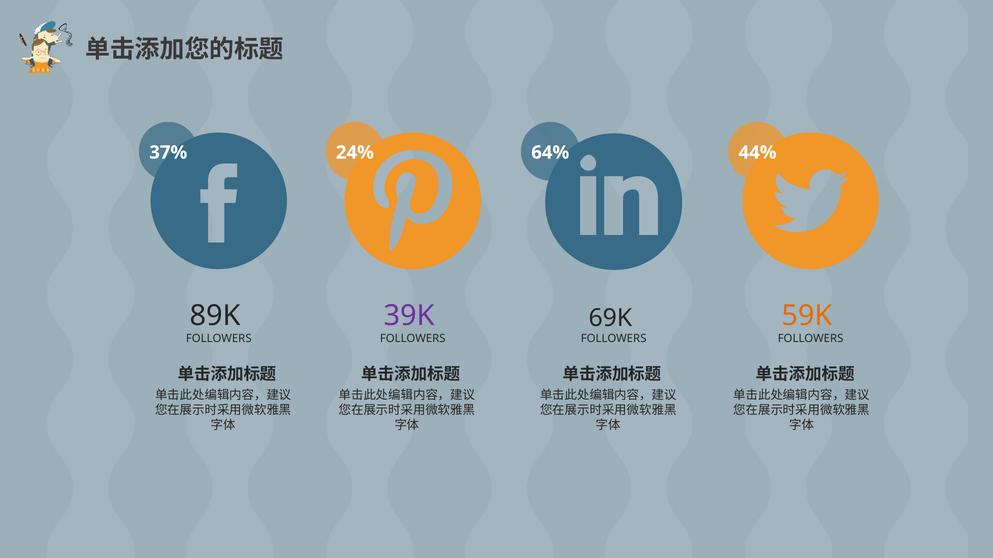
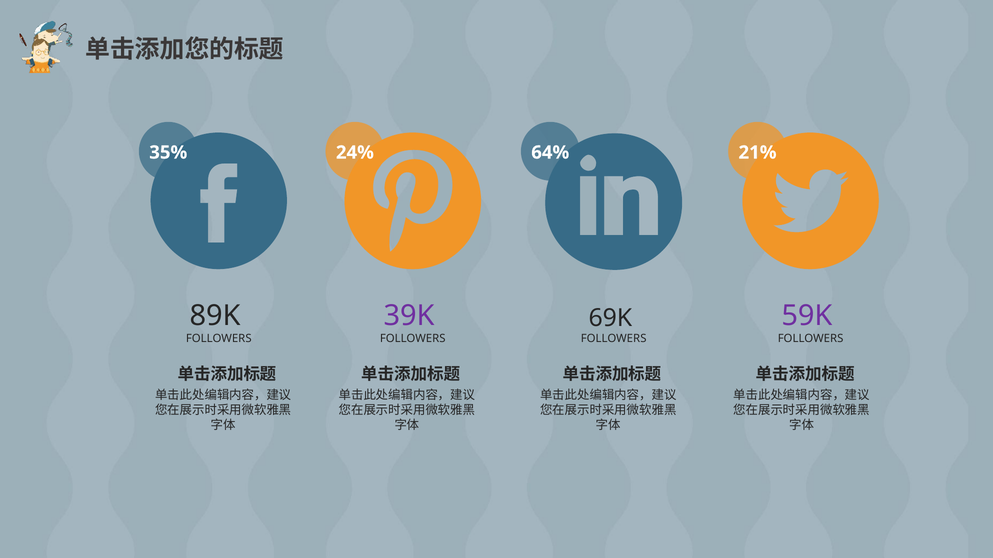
37%: 37% -> 35% (168, 153)
44%: 44% -> 21% (758, 153)
59K colour: orange -> purple (807, 316)
